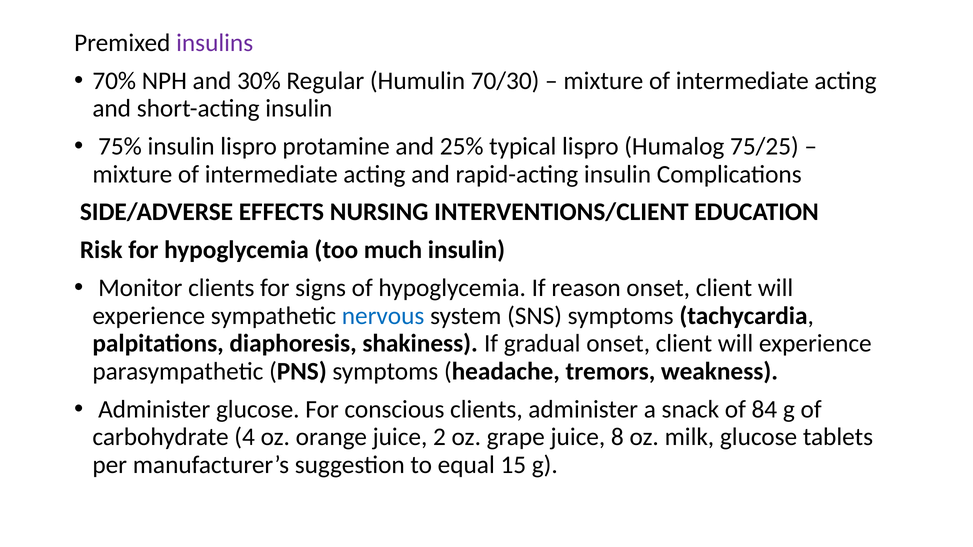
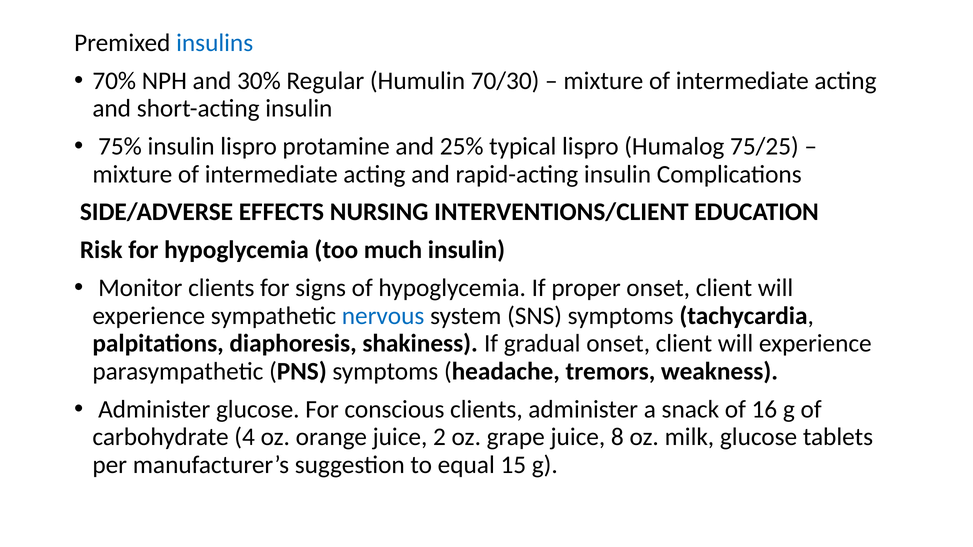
insulins colour: purple -> blue (215, 43)
reason: reason -> proper (586, 288)
84: 84 -> 16 (764, 410)
